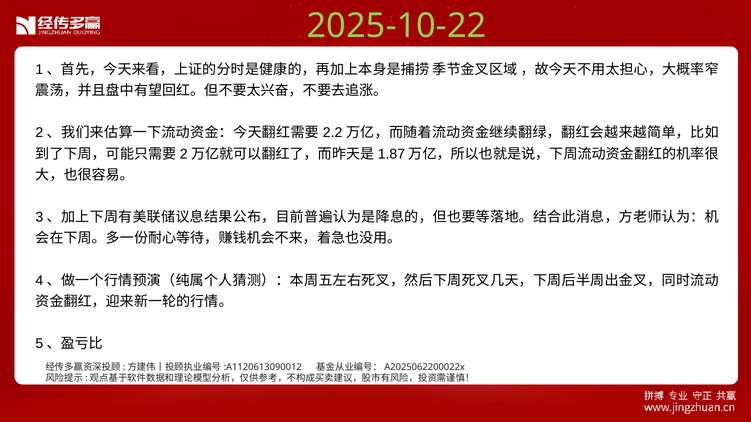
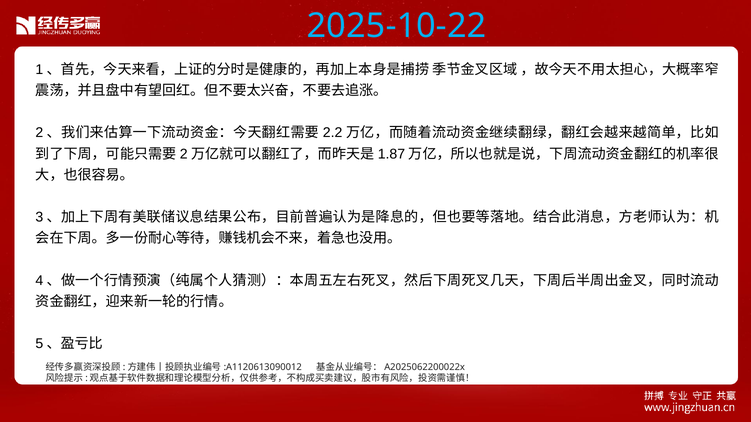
2025-10-22 colour: light green -> light blue (397, 26)
